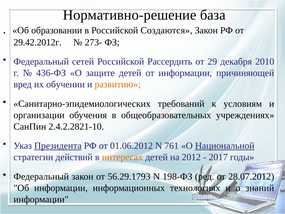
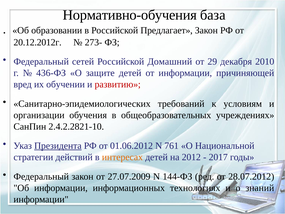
Нормативно-решение: Нормативно-решение -> Нормативно-обучения (130, 15)
Создаются: Создаются -> Предлагает (167, 30)
29.42.2012г: 29.42.2012г -> 20.12.2012г (38, 42)
Рассердить: Рассердить -> Домашний (170, 61)
развитию colour: orange -> red (118, 84)
Национальной underline: present -> none (225, 146)
56.29.1793: 56.29.1793 -> 27.07.2009 (129, 176)
198-ФЗ: 198-ФЗ -> 144-ФЗ (177, 176)
